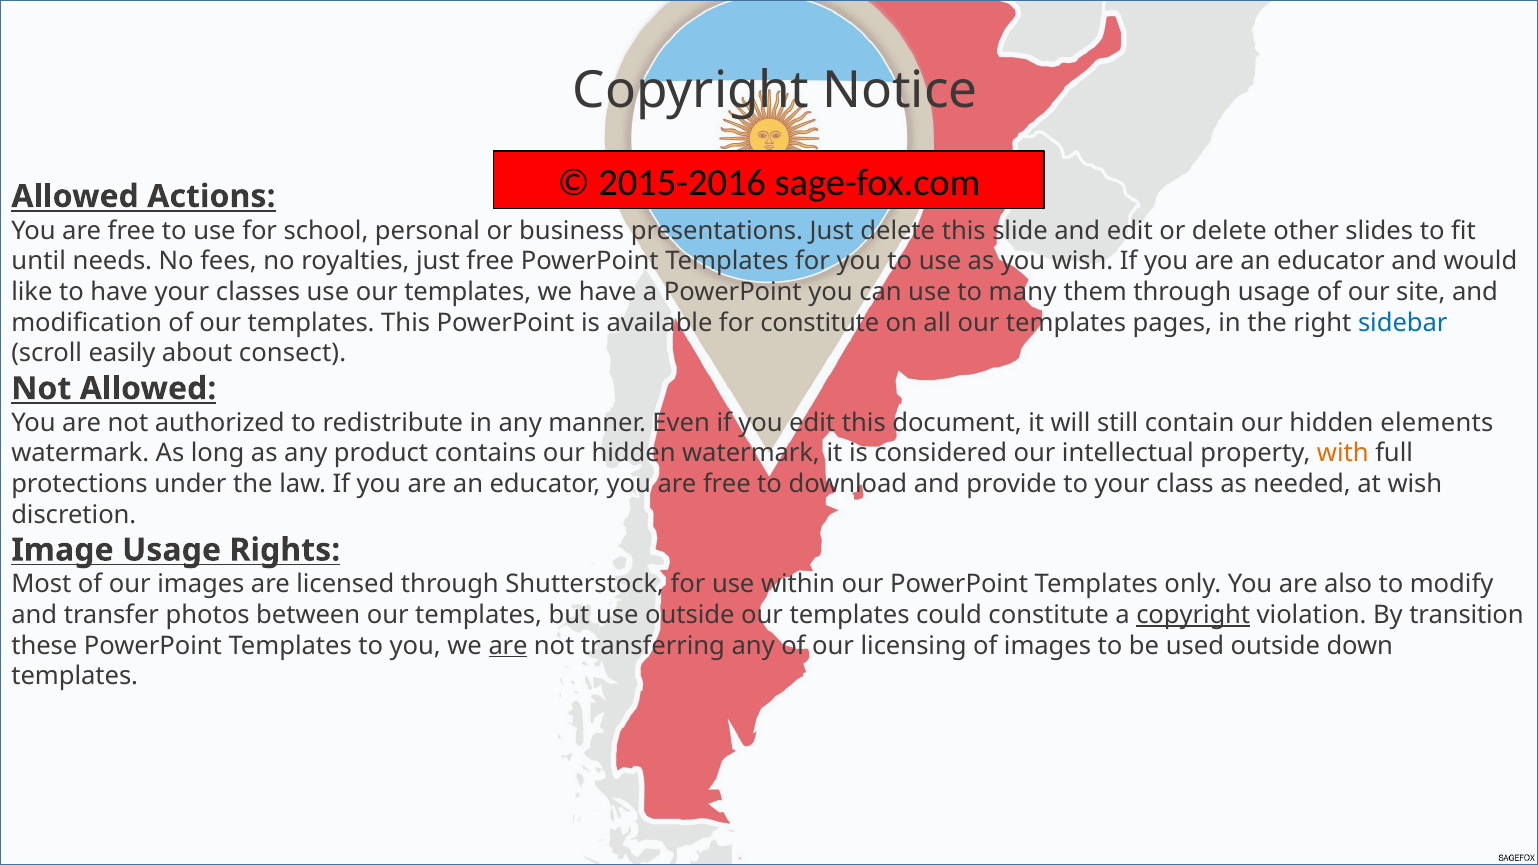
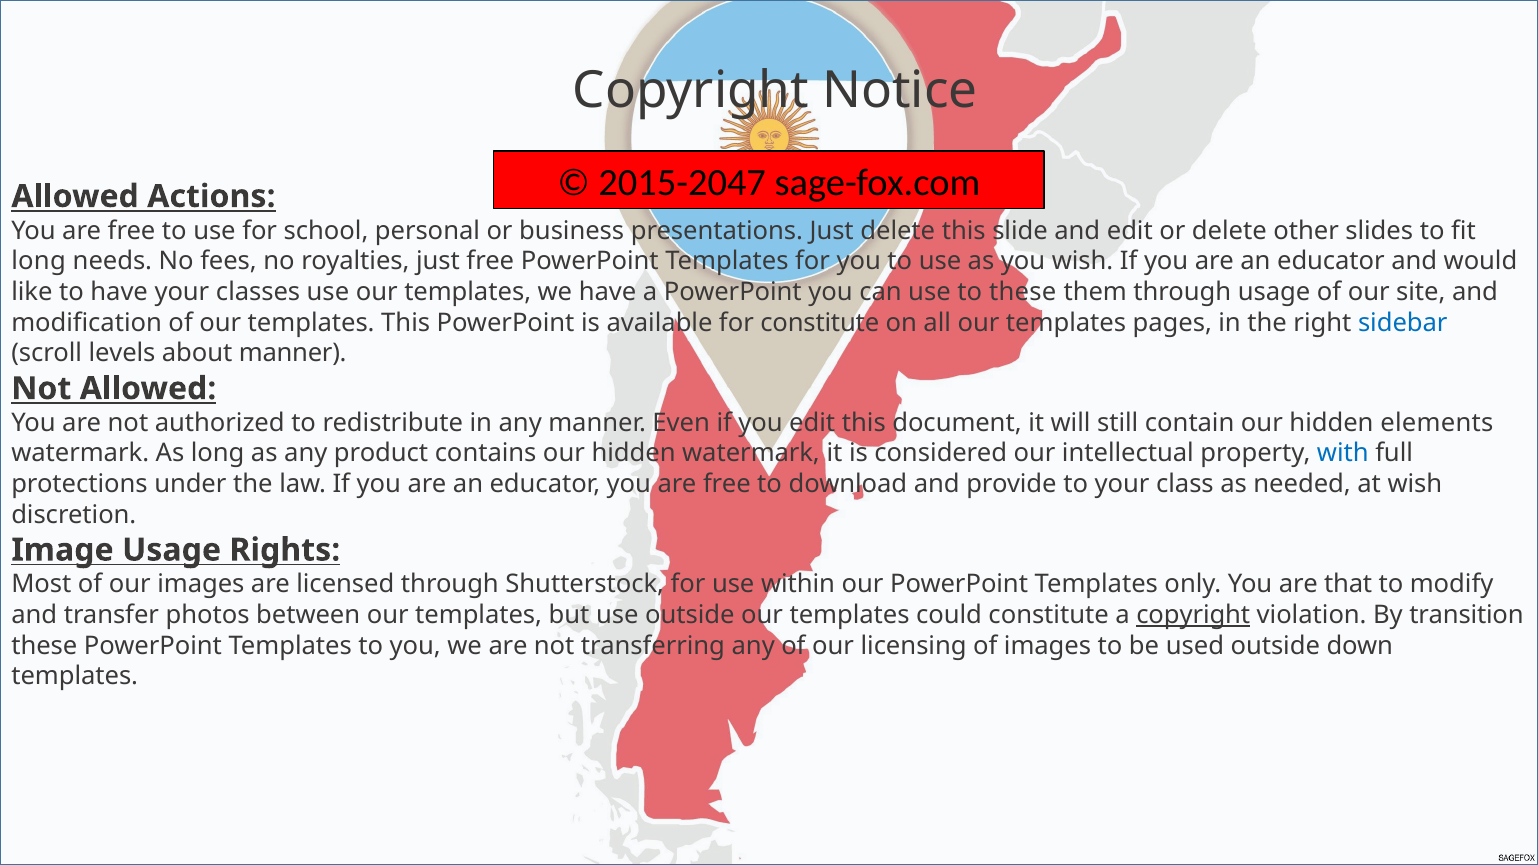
2015-2016: 2015-2016 -> 2015-2047 (682, 182)
until: until -> long (39, 261)
to many: many -> these (1023, 292)
easily: easily -> levels (122, 354)
about consect: consect -> manner (293, 354)
with colour: orange -> blue (1343, 454)
also: also -> that (1348, 584)
are underline: present -> none (508, 646)
